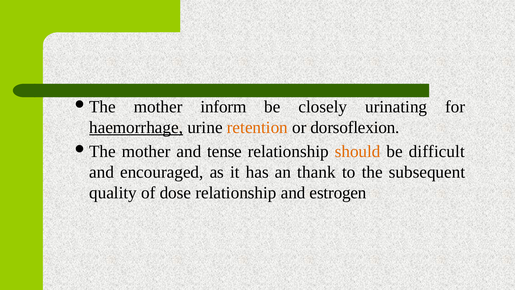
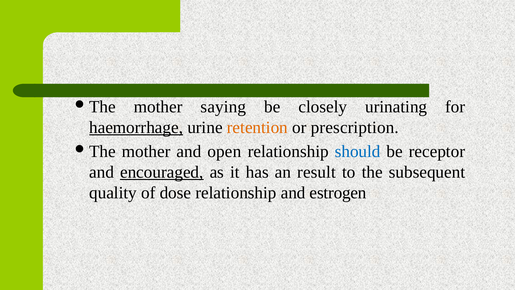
inform: inform -> saying (223, 107)
dorsoflexion: dorsoflexion -> prescription (355, 127)
tense: tense -> open (224, 151)
should colour: orange -> blue (358, 151)
difficult: difficult -> receptor (437, 151)
encouraged underline: none -> present (162, 172)
thank: thank -> result (317, 172)
